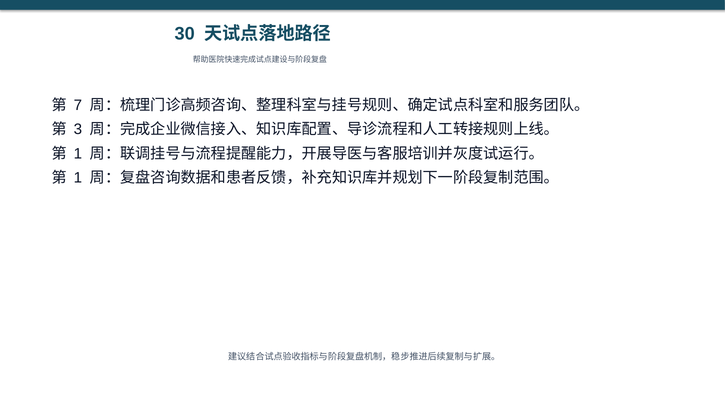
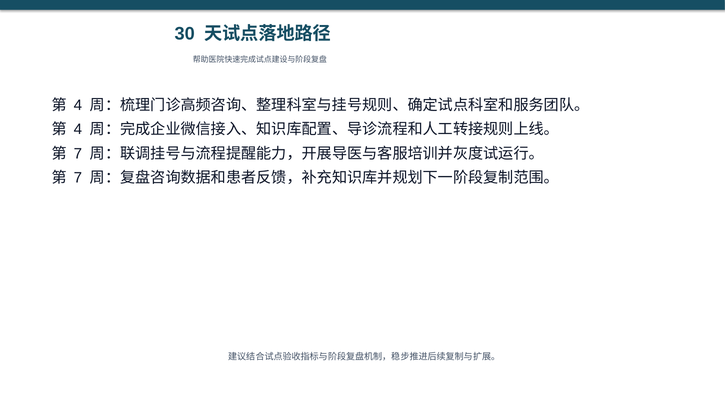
7: 7 -> 4 (78, 105)
3: 3 -> 4 (78, 129)
1: 1 -> 7 (78, 154)
1: 1 -> 7 (78, 178)
